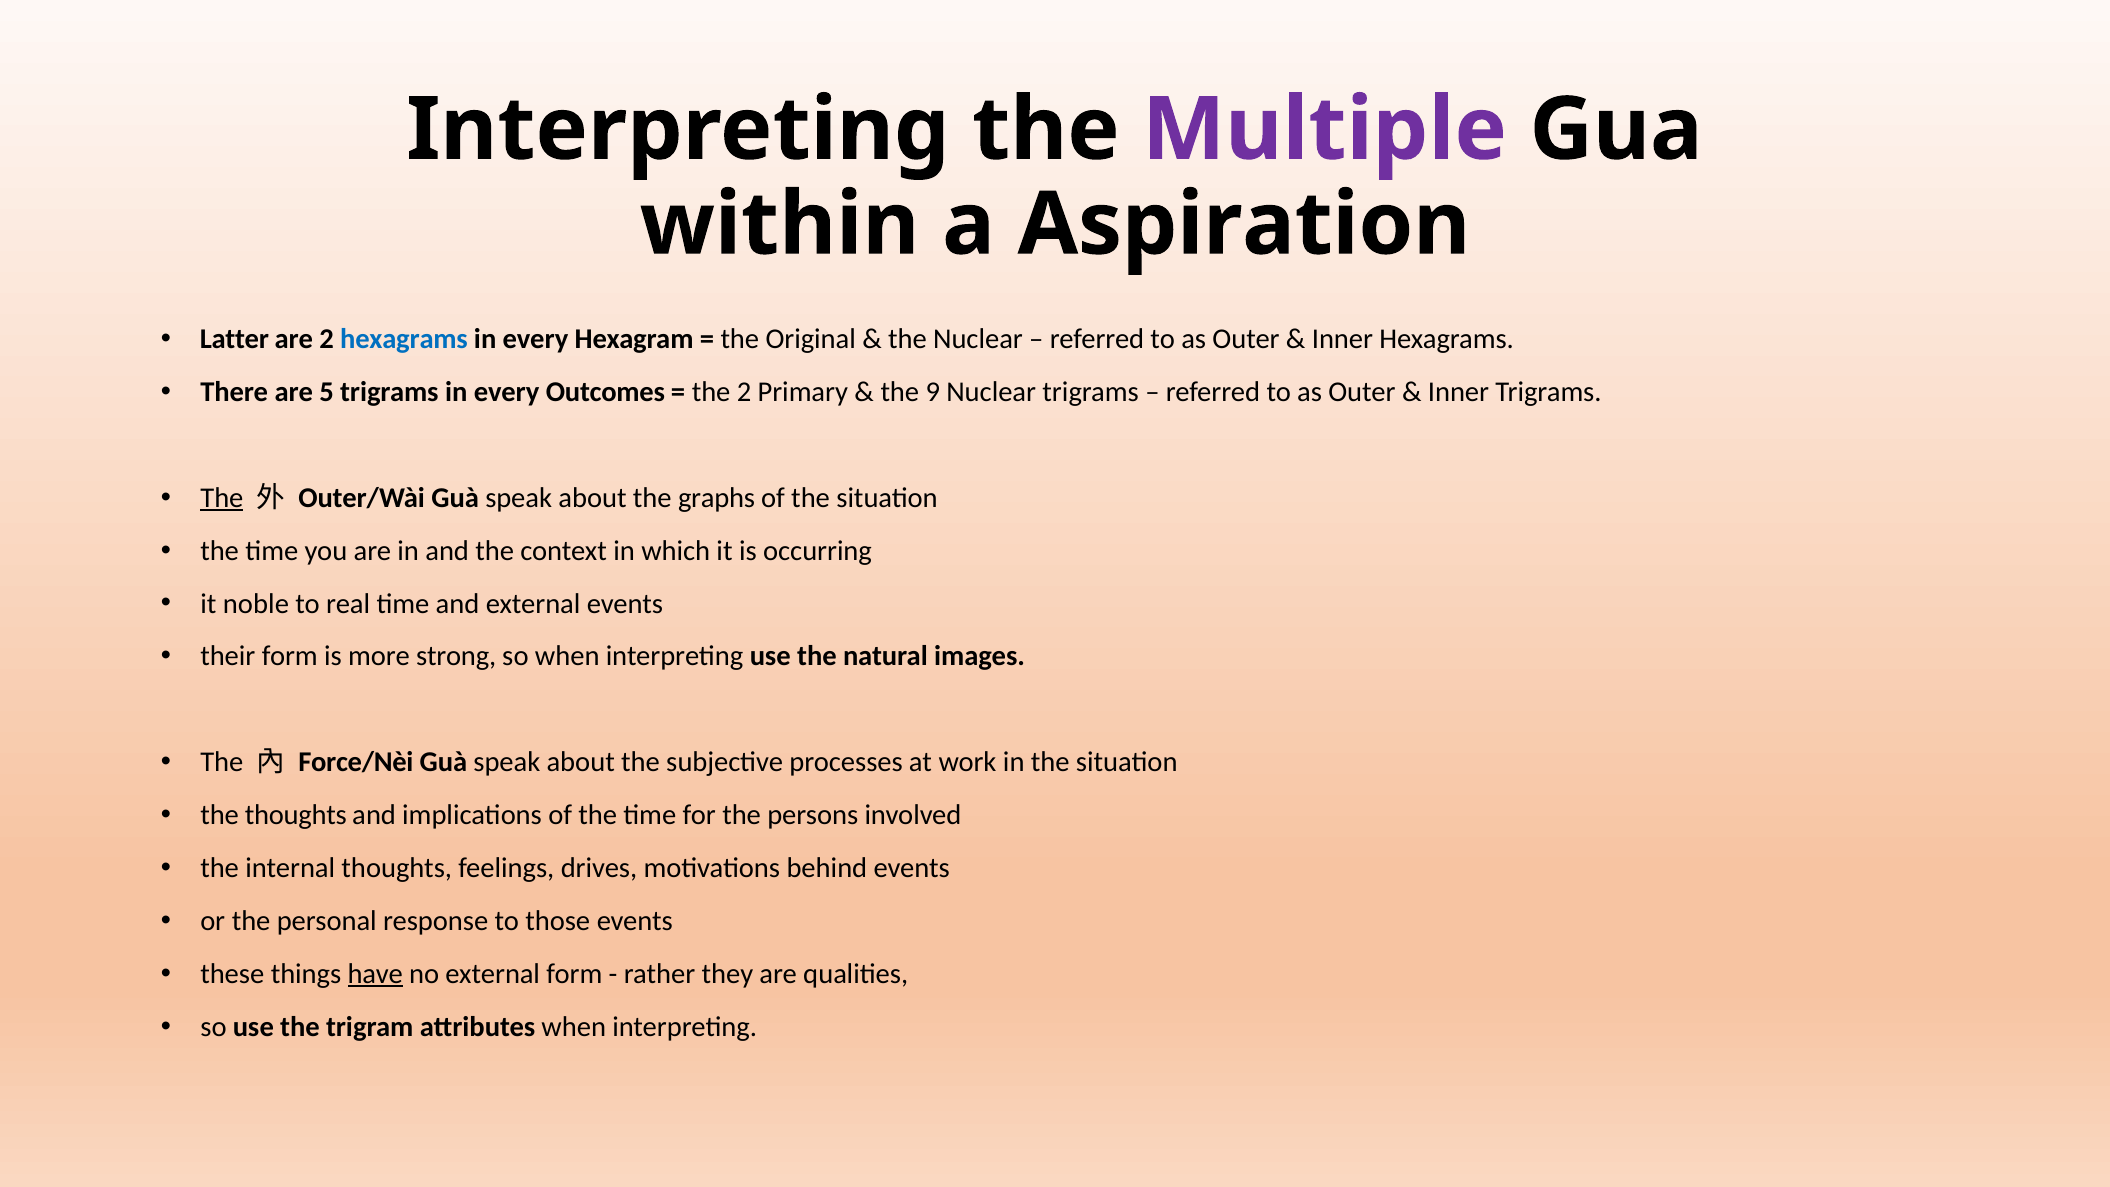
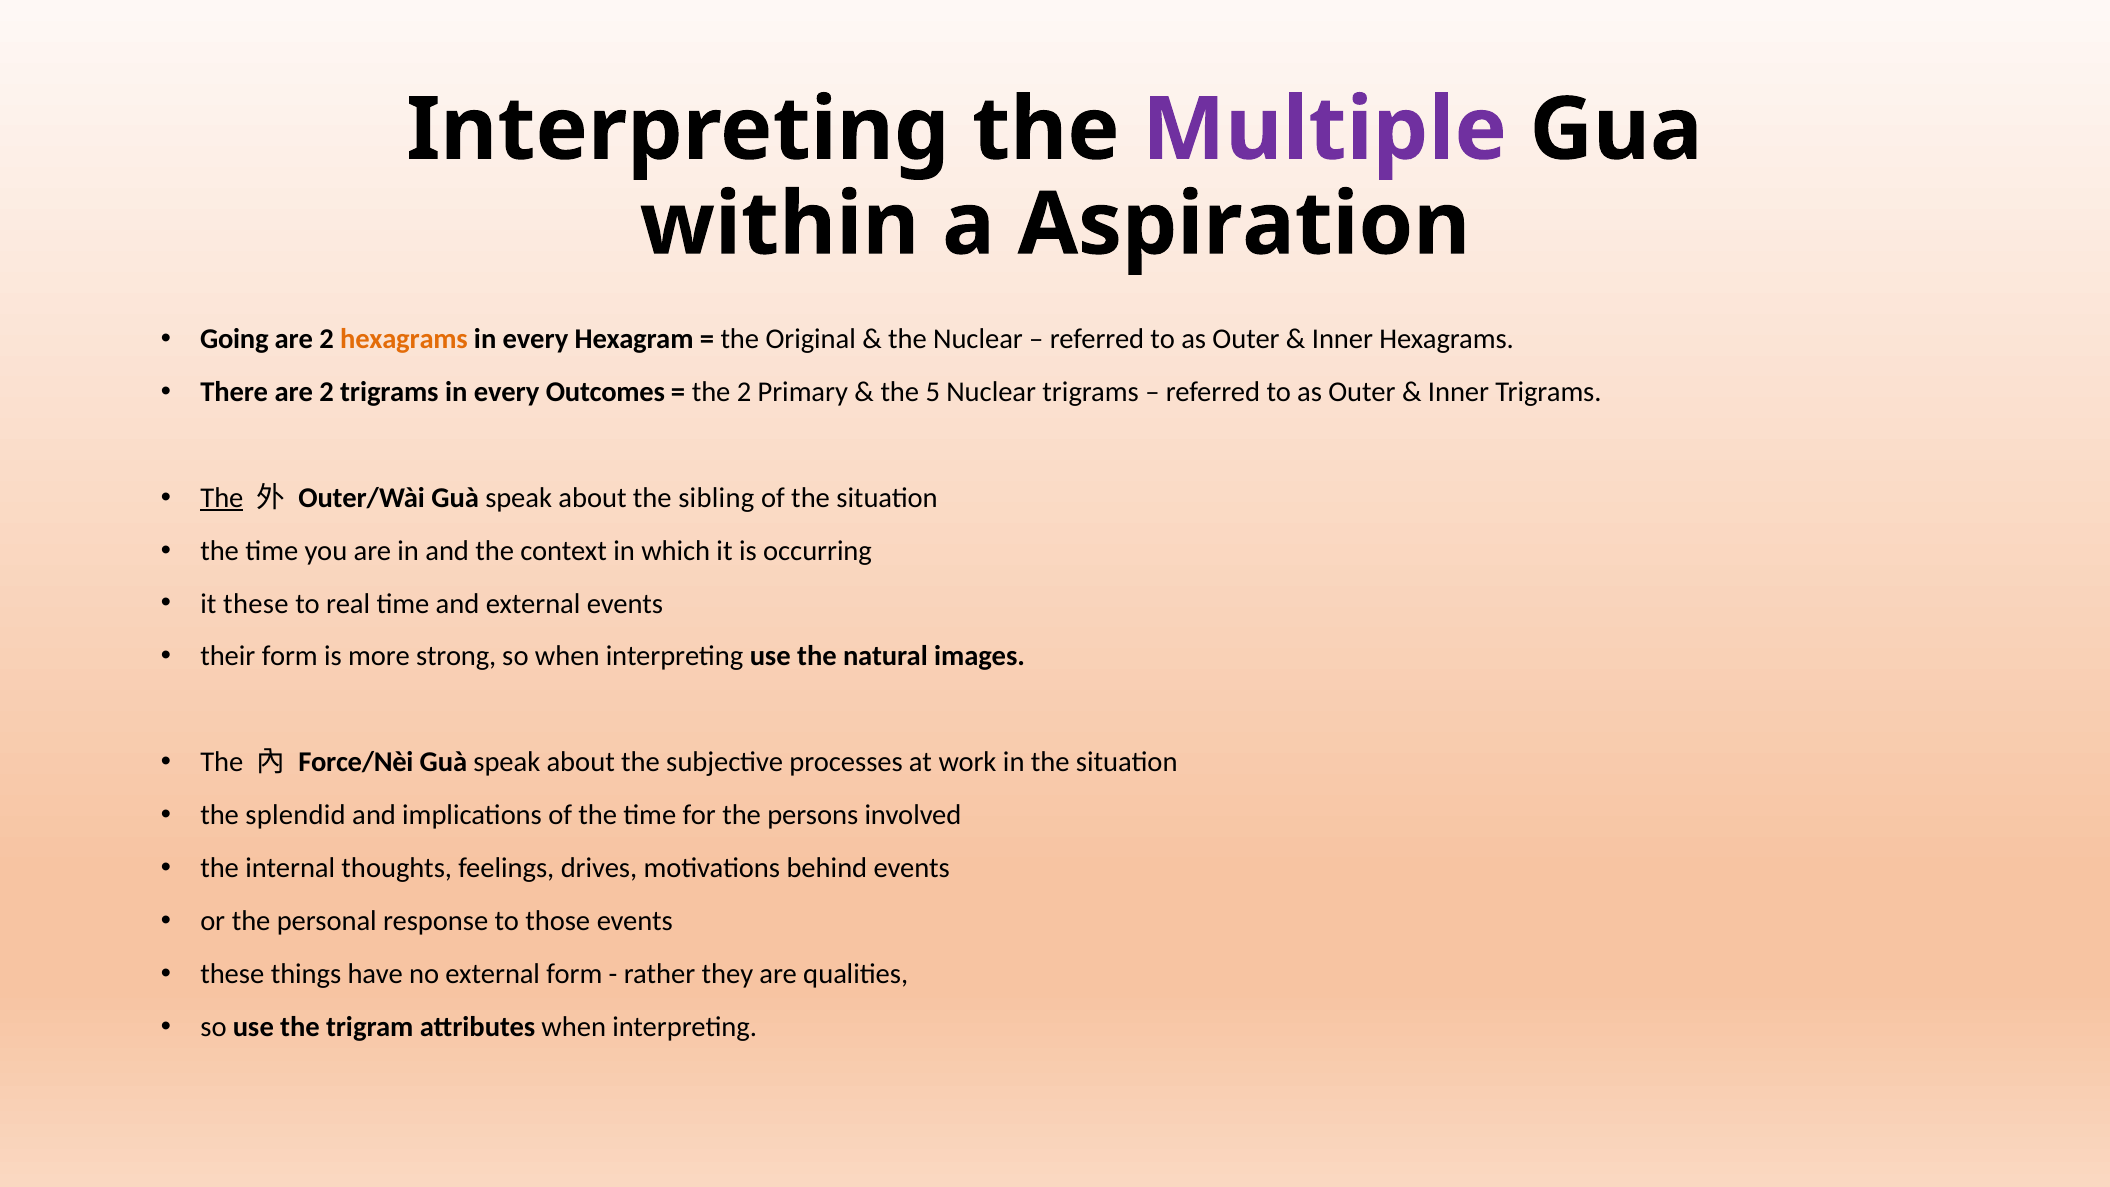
Latter: Latter -> Going (234, 339)
hexagrams colour: blue -> orange (404, 339)
There are 5: 5 -> 2 (327, 392)
9: 9 -> 5 (933, 392)
graphs: graphs -> sibling (716, 498)
it noble: noble -> these (256, 604)
the thoughts: thoughts -> splendid (296, 815)
have underline: present -> none (375, 974)
